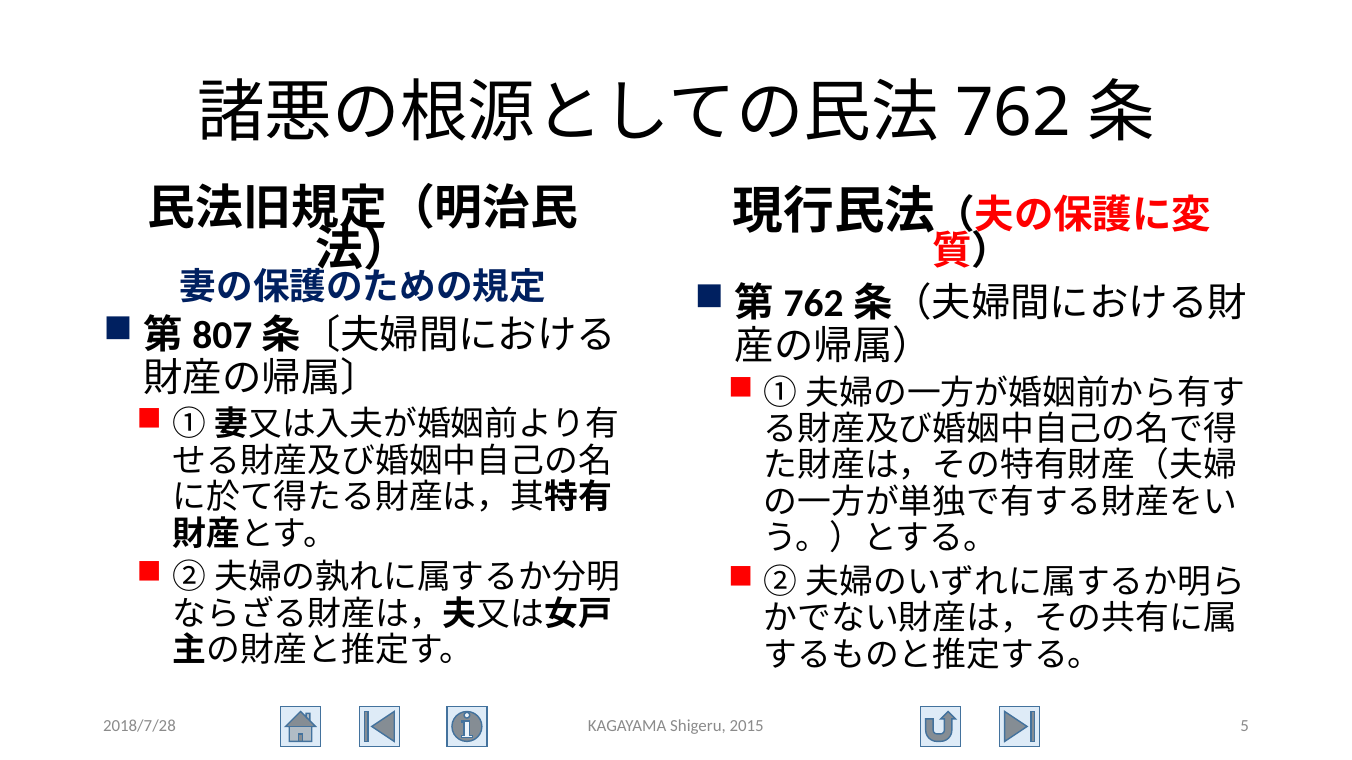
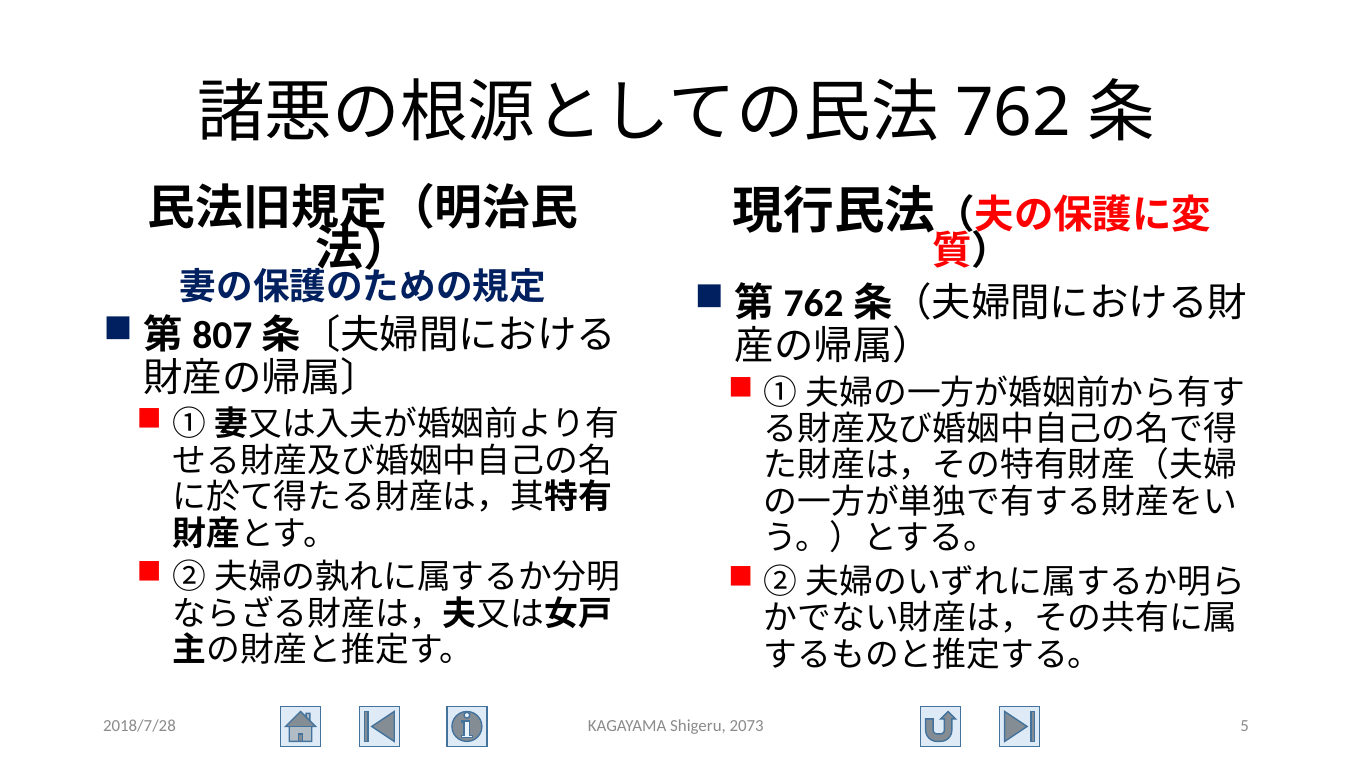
2015: 2015 -> 2073 (747, 726)
